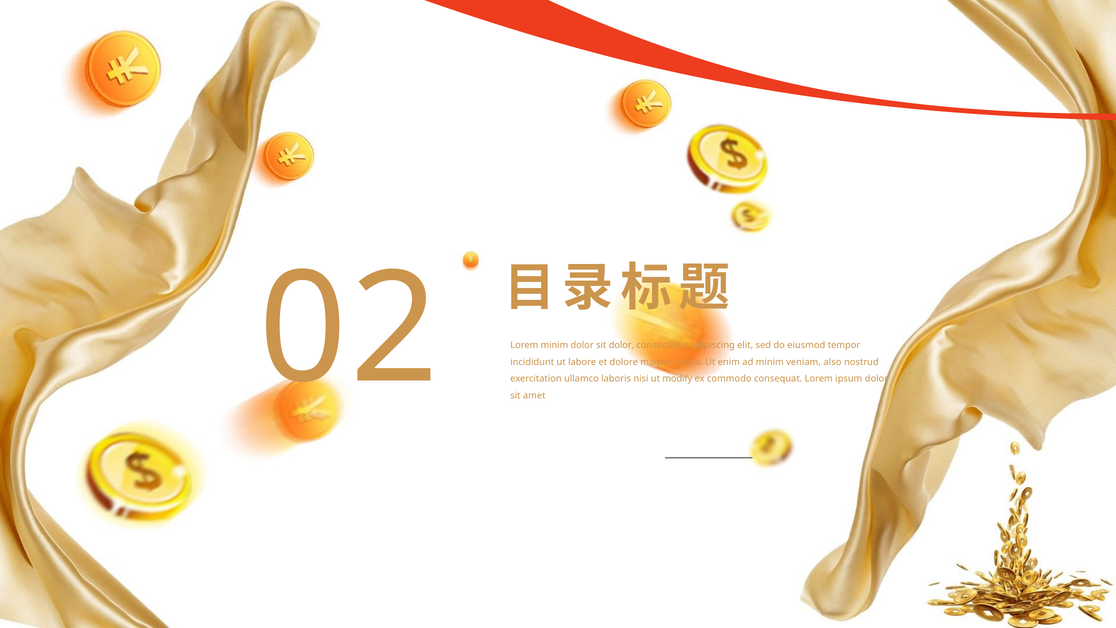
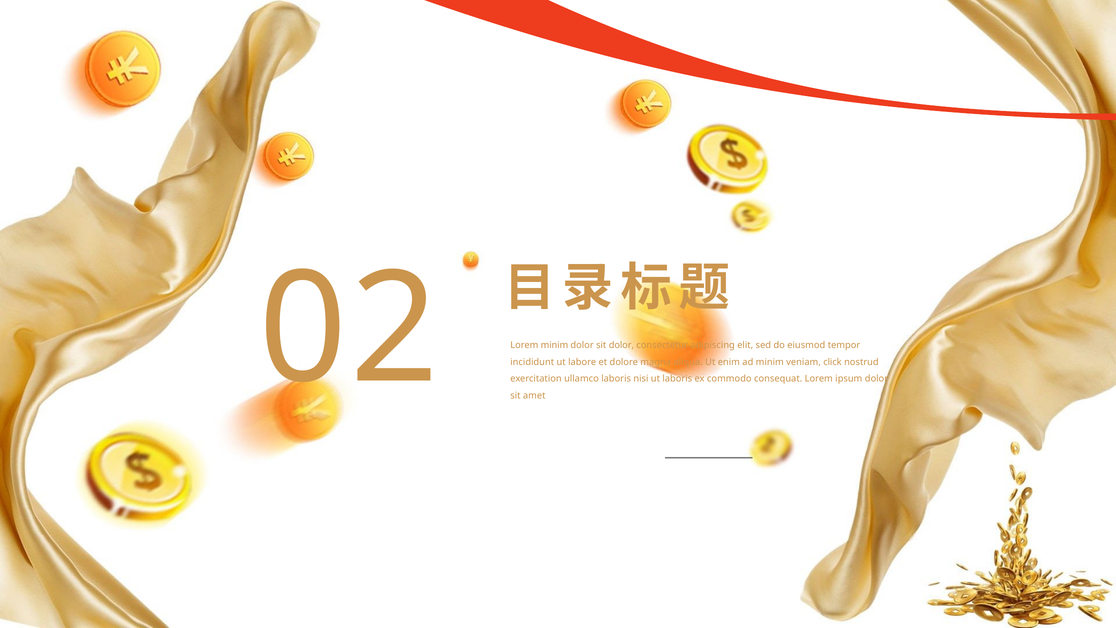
also: also -> click (832, 362)
ut modify: modify -> laboris (677, 379)
